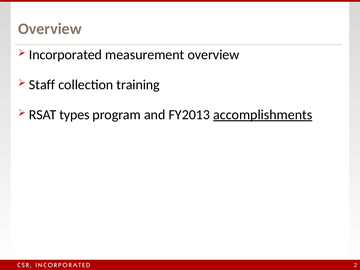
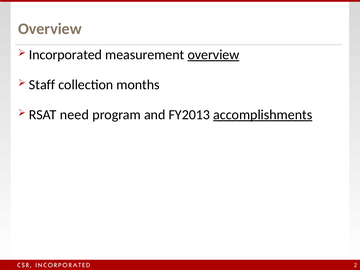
overview underline: none -> present (213, 55)
training: training -> months (138, 85)
types: types -> need (74, 115)
